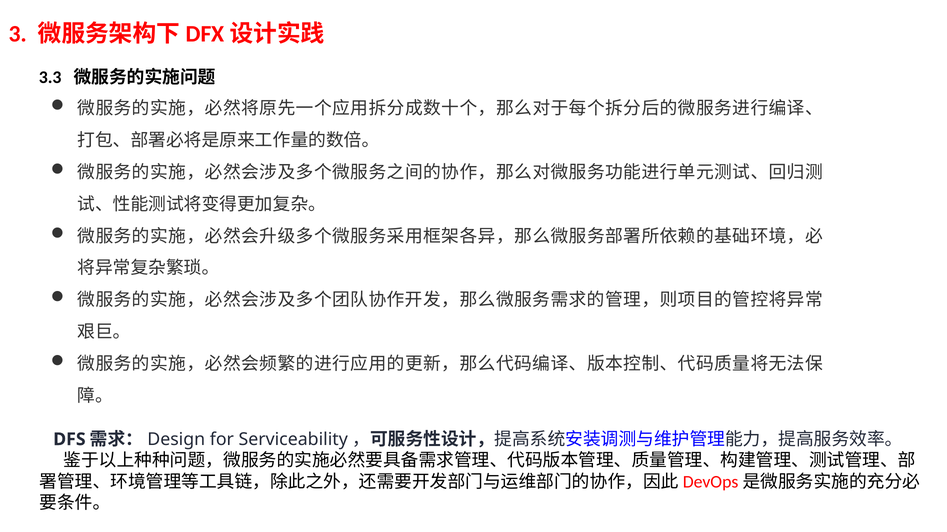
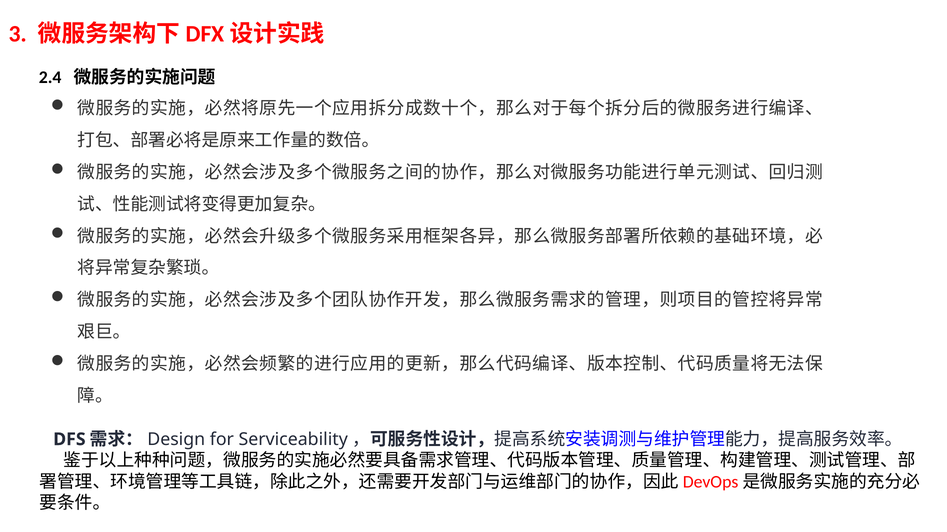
3.3: 3.3 -> 2.4 (50, 78)
